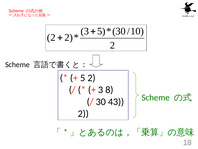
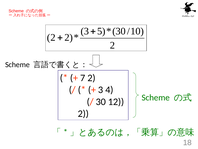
5: 5 -> 7 (83, 78)
8: 8 -> 4 (109, 90)
43: 43 -> 12 (116, 101)
